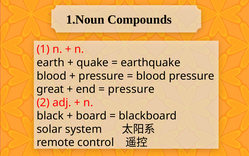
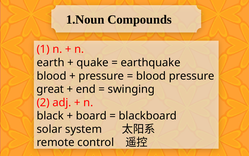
pressure: pressure -> swinging (131, 89)
